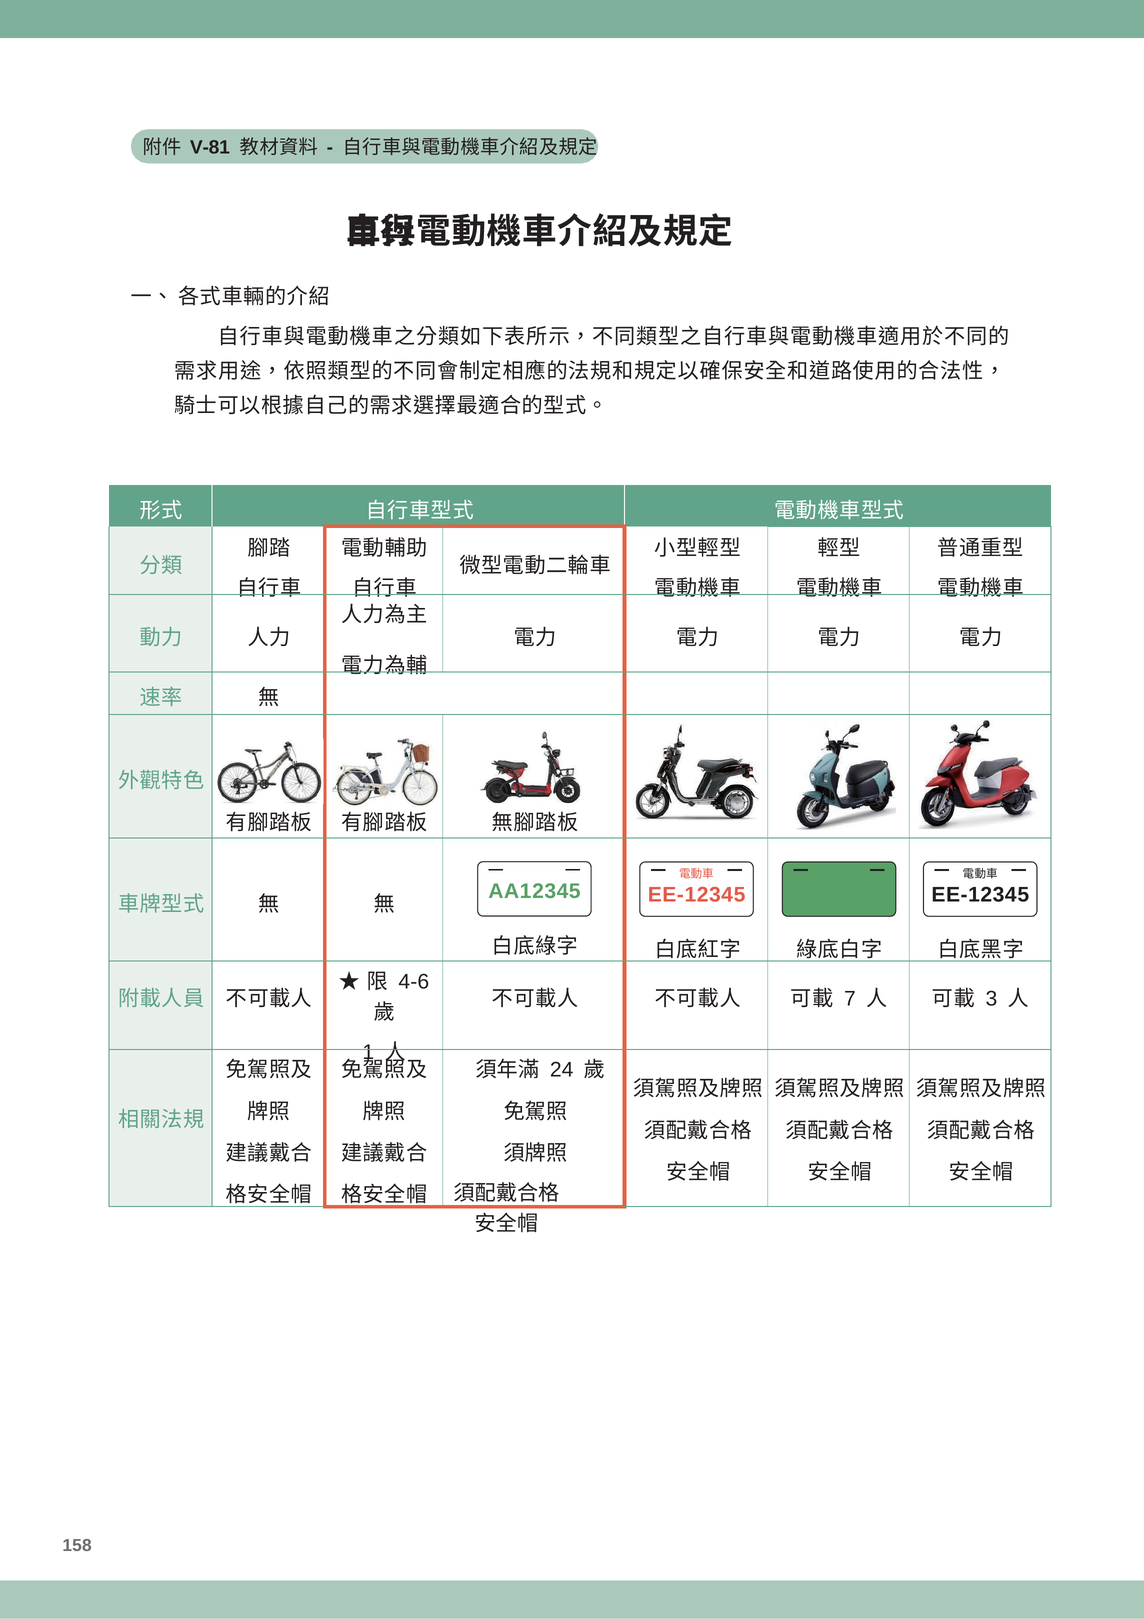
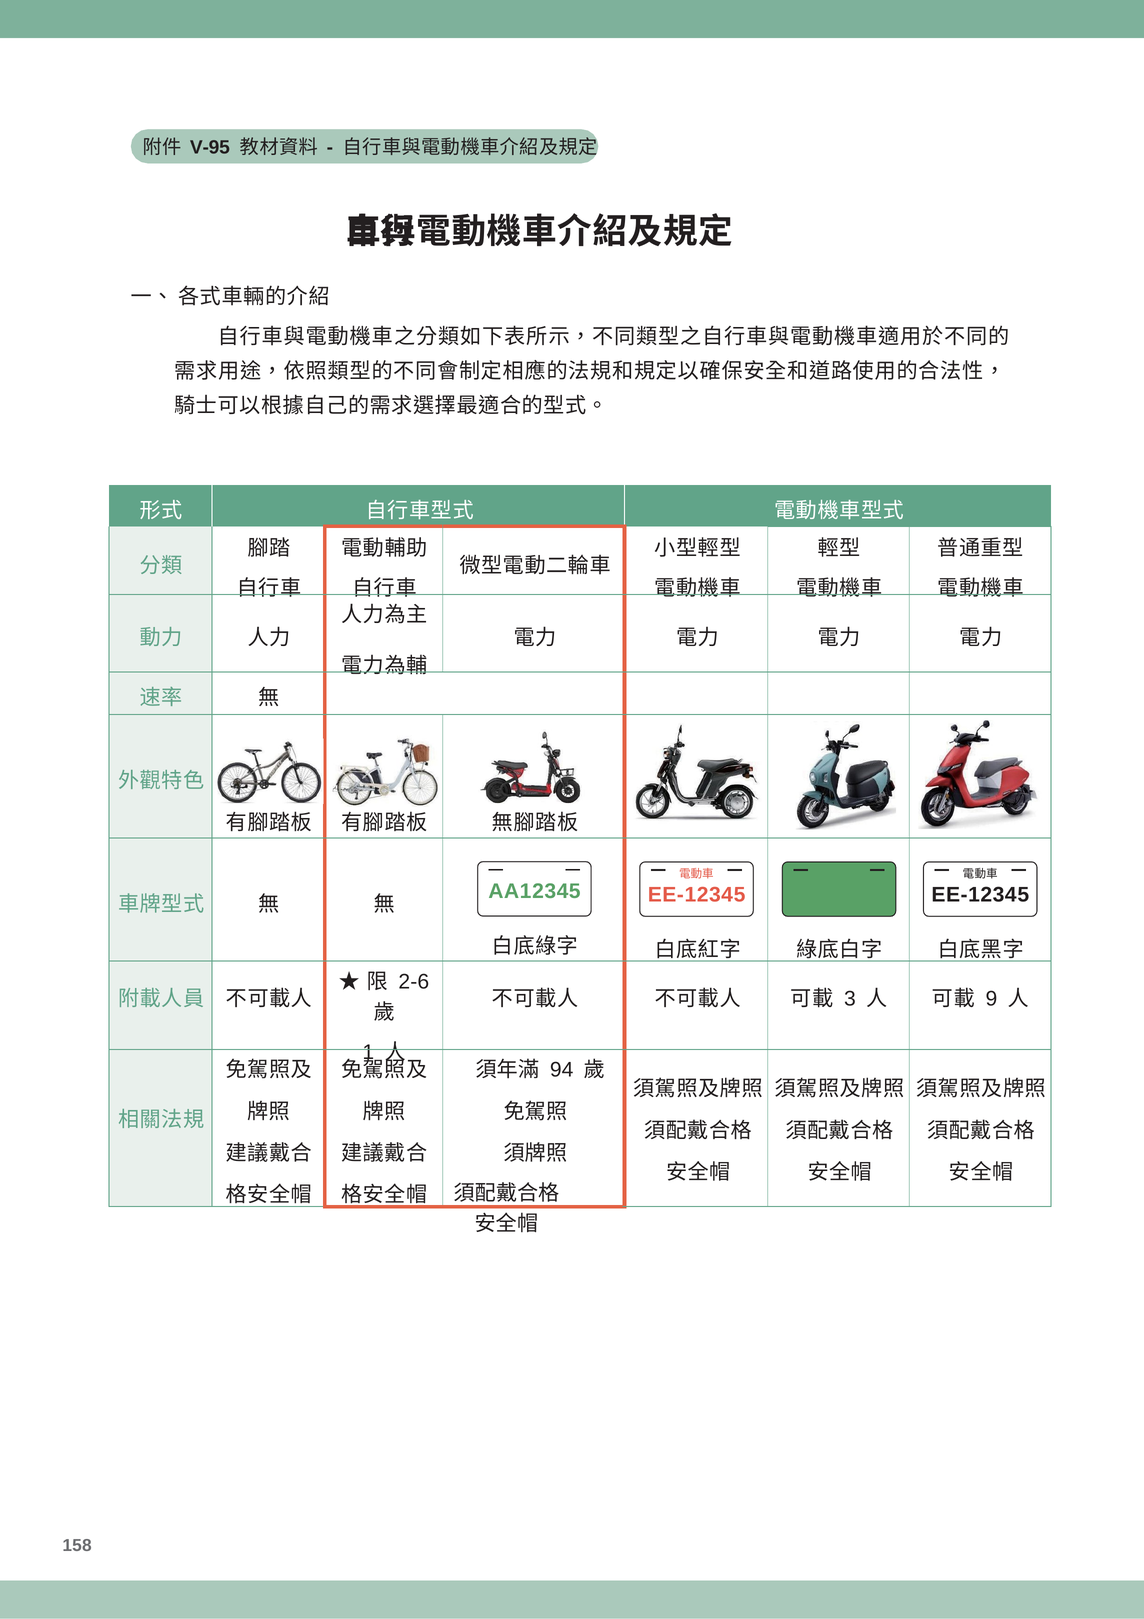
V-81: V-81 -> V-95 (210, 147)
4-6: 4-6 -> 2-6 (414, 982)
7: 7 -> 3 (850, 999)
3: 3 -> 9 (991, 999)
24: 24 -> 94 (562, 1070)
